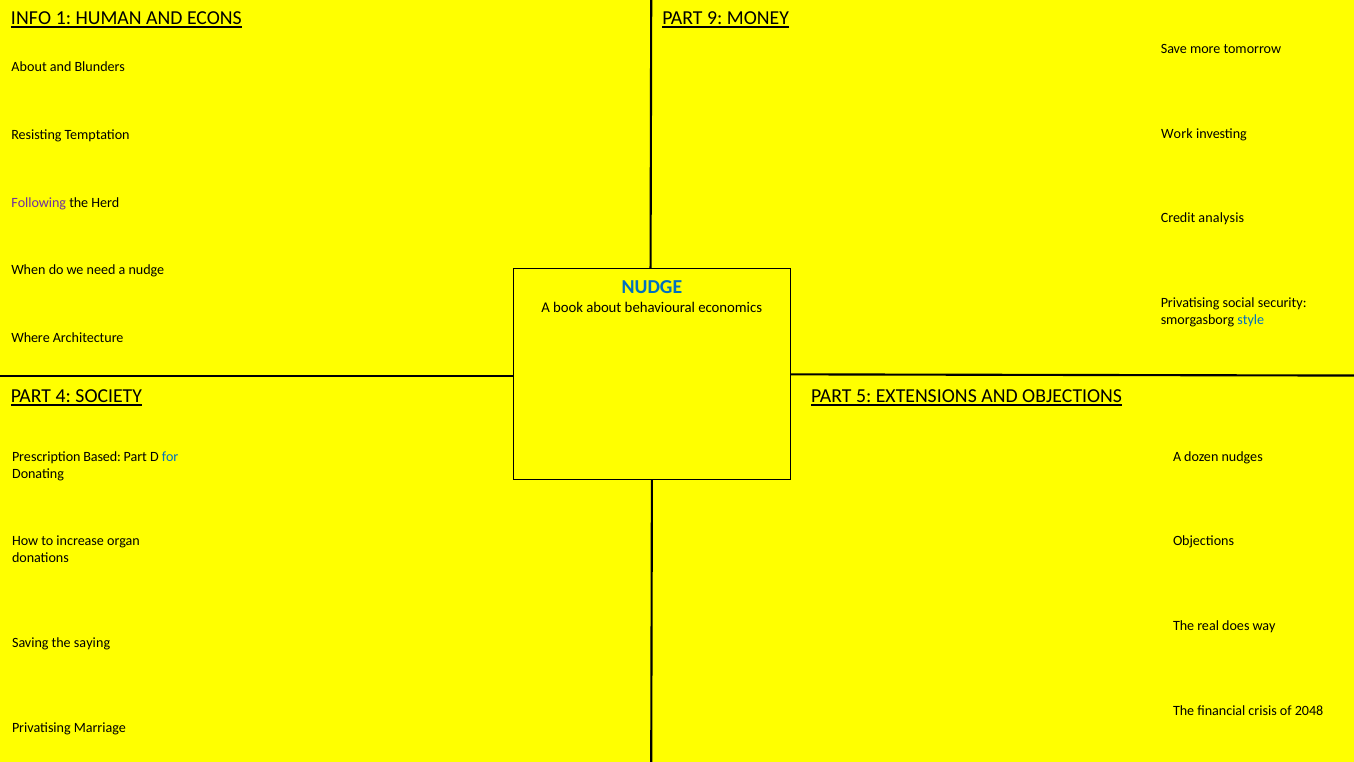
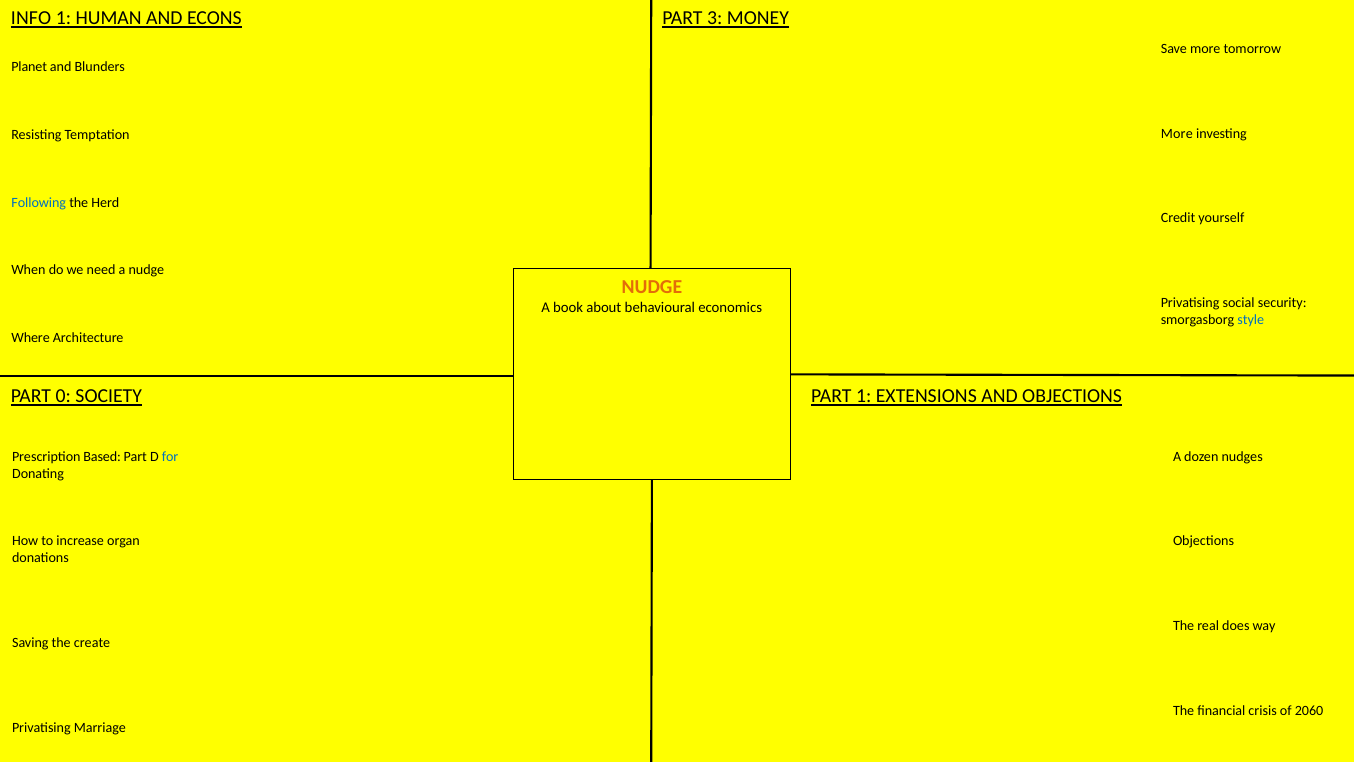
9: 9 -> 3 (715, 18)
About: About -> Planet (29, 67)
Work: Work -> More (1177, 133)
Following colour: purple -> blue (39, 202)
analysis: analysis -> yourself (1221, 218)
NUDGE colour: blue -> orange (652, 287)
4: 4 -> 0 (63, 396)
PART 5: 5 -> 1 (864, 396)
saying: saying -> create (92, 643)
2048: 2048 -> 2060 (1309, 710)
